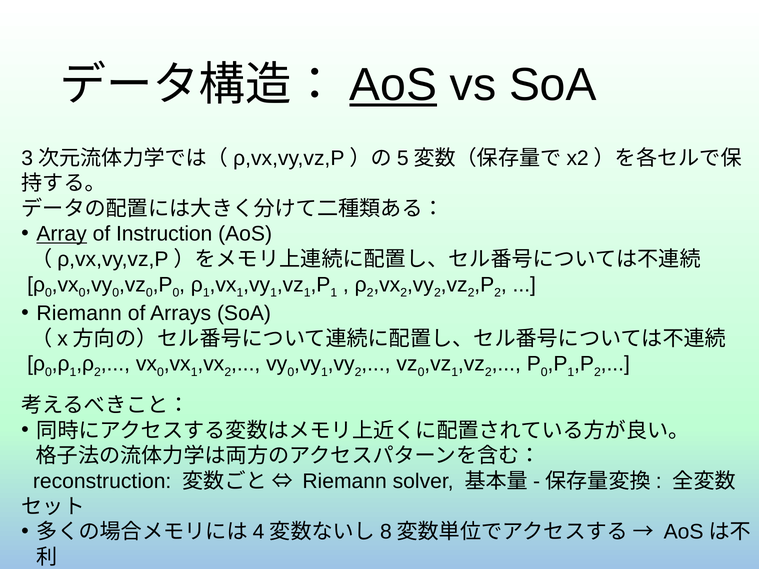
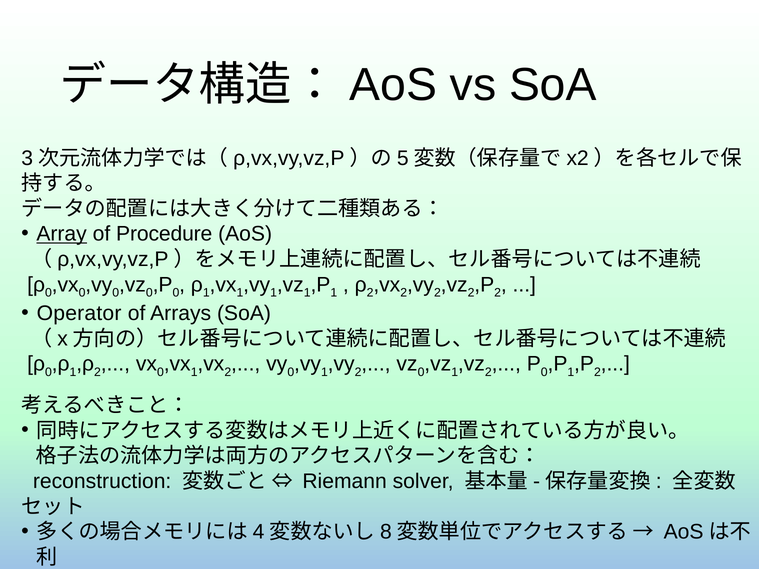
AoS underline: present -> none (393, 85)
Instruction: Instruction -> Procedure (164, 234)
Riemann: Riemann -> Operator (79, 313)
